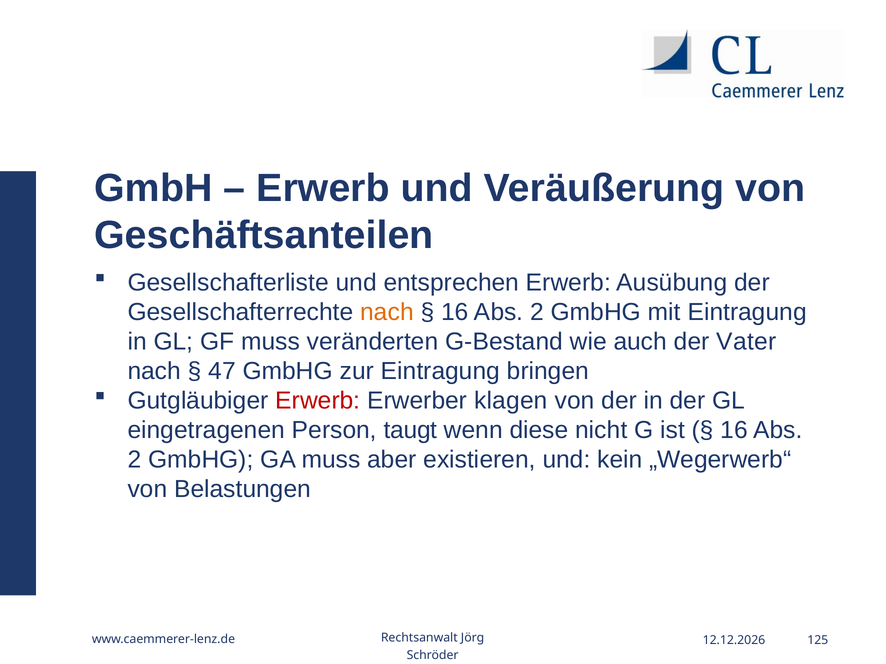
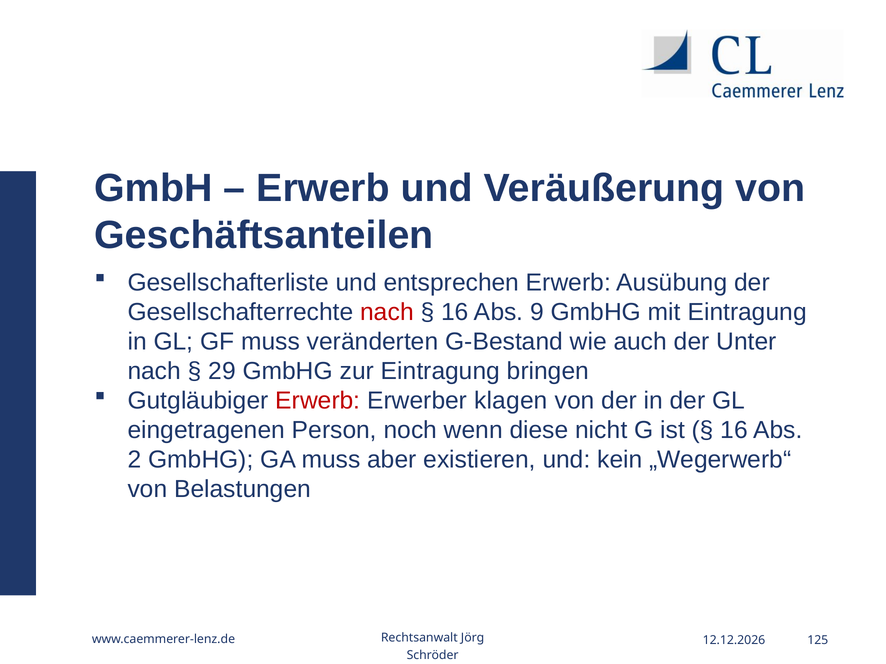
nach colour: orange -> red (387, 312)
2: 2 -> 9 (537, 312)
Vater: Vater -> Unter (746, 342)
47: 47 -> 29 (222, 372)
taugt: taugt -> noch (410, 431)
